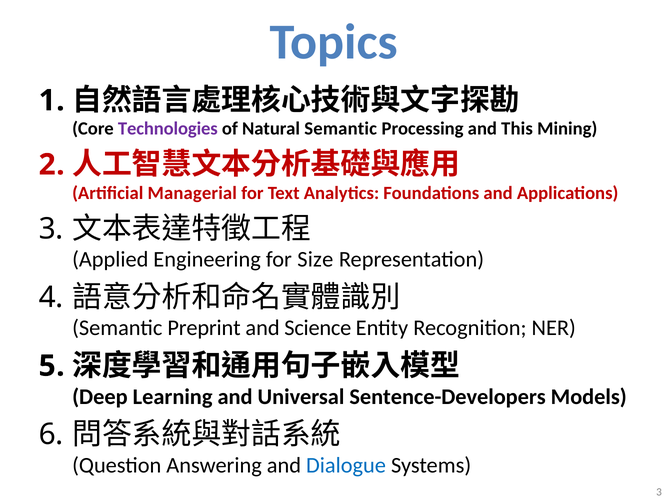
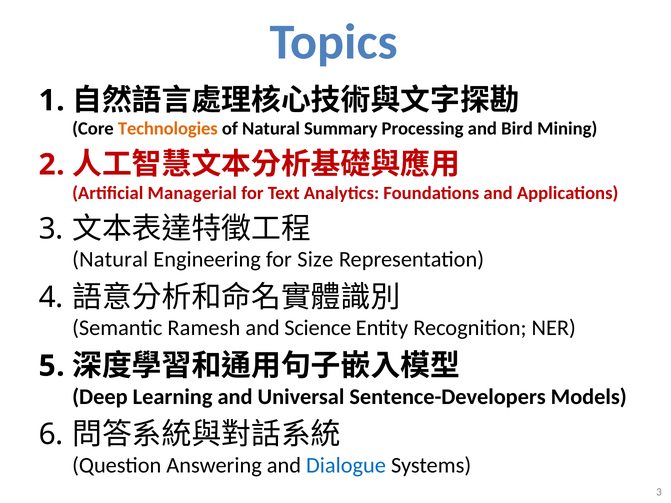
Technologies colour: purple -> orange (168, 129)
Natural Semantic: Semantic -> Summary (341, 129)
This: This -> Bird (517, 129)
Applied: Applied -> Natural (110, 260)
Preprint: Preprint -> Ramesh (204, 328)
